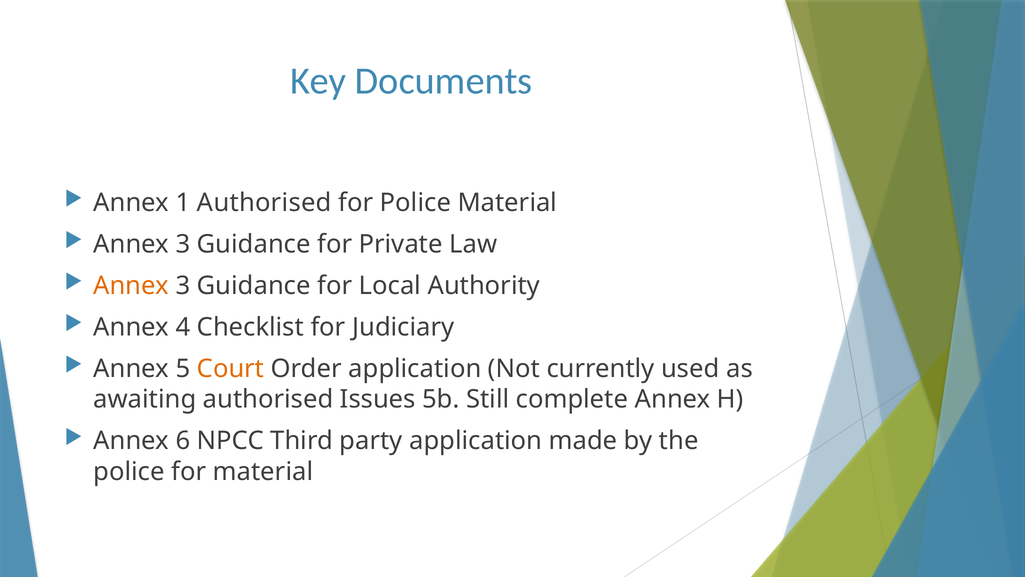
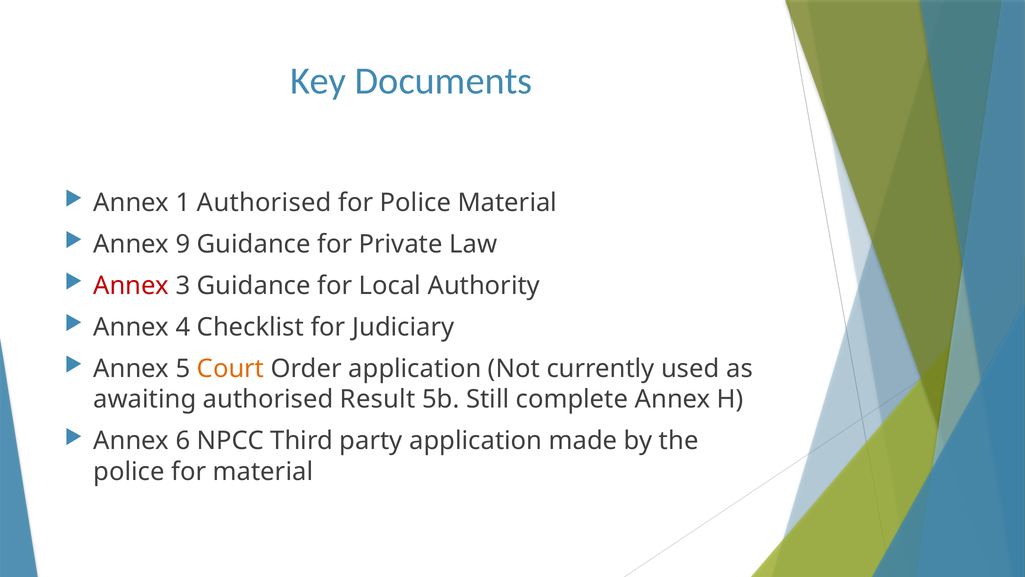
3: 3 -> 9 (183, 244)
Annex colour: orange -> red (131, 286)
Issues: Issues -> Result (378, 399)
